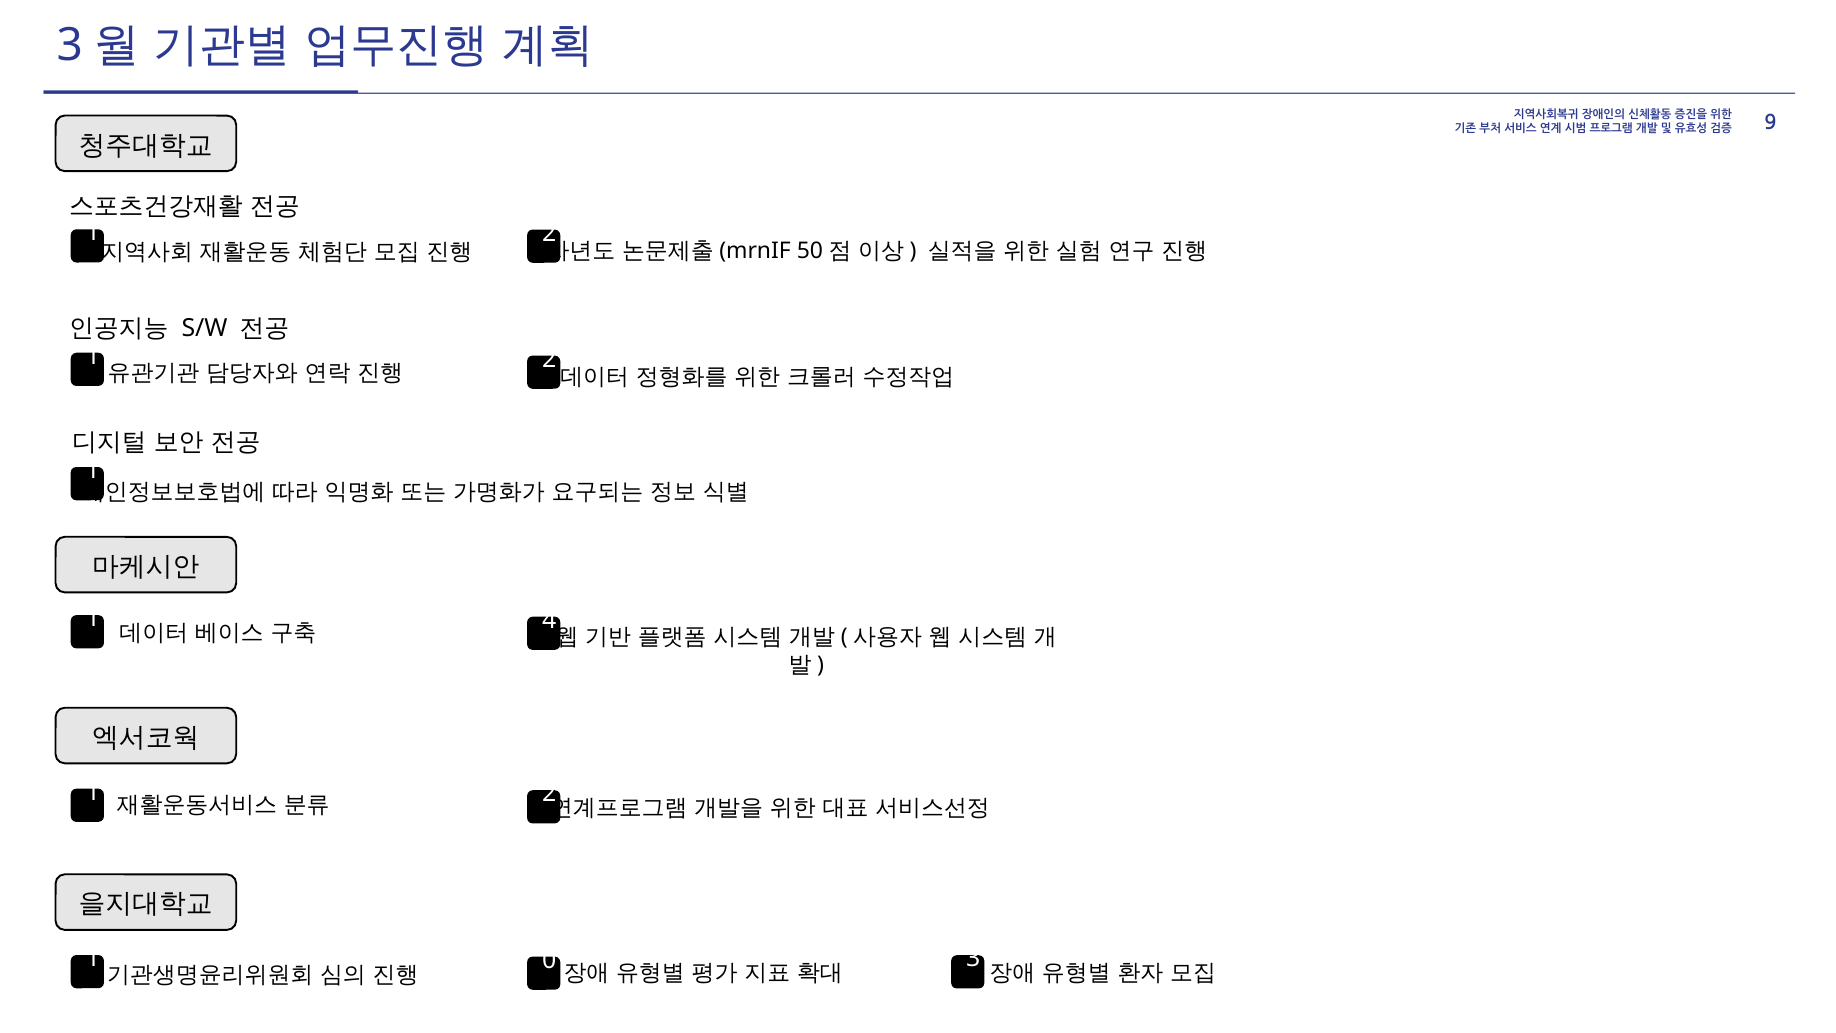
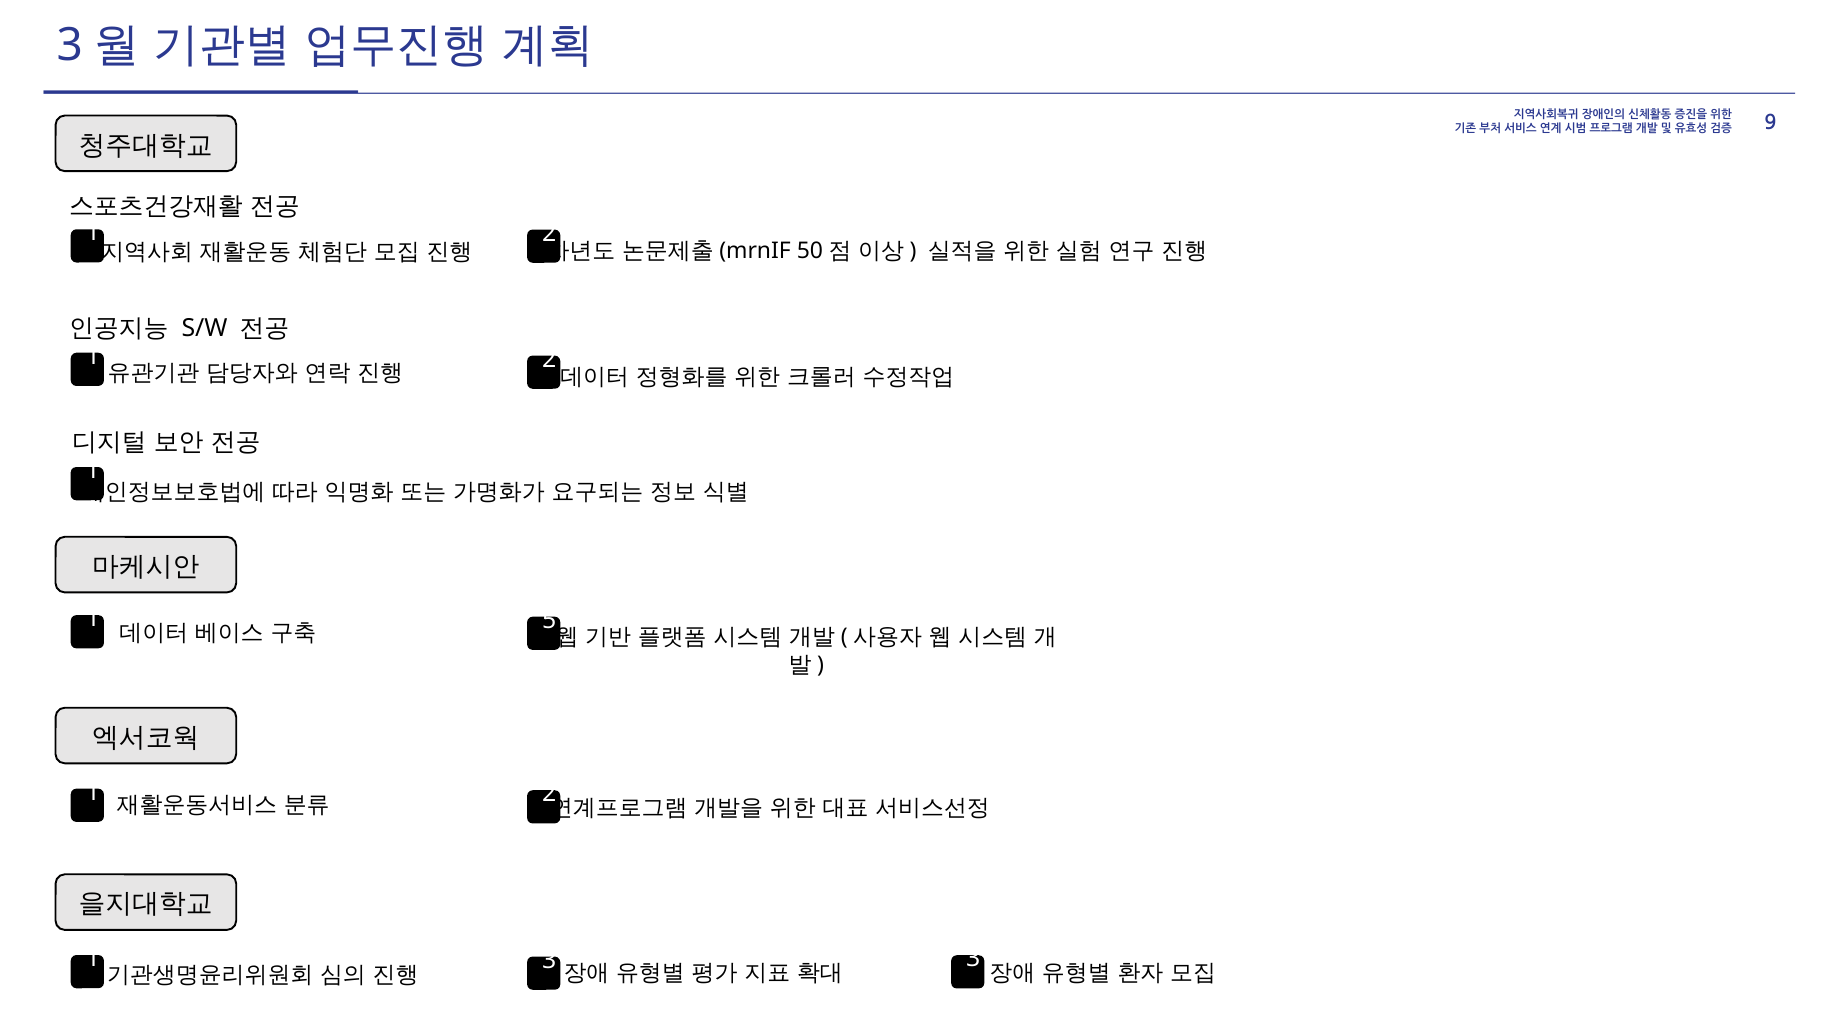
4: 4 -> 5 (549, 620)
1 0: 0 -> 3 (549, 960)
